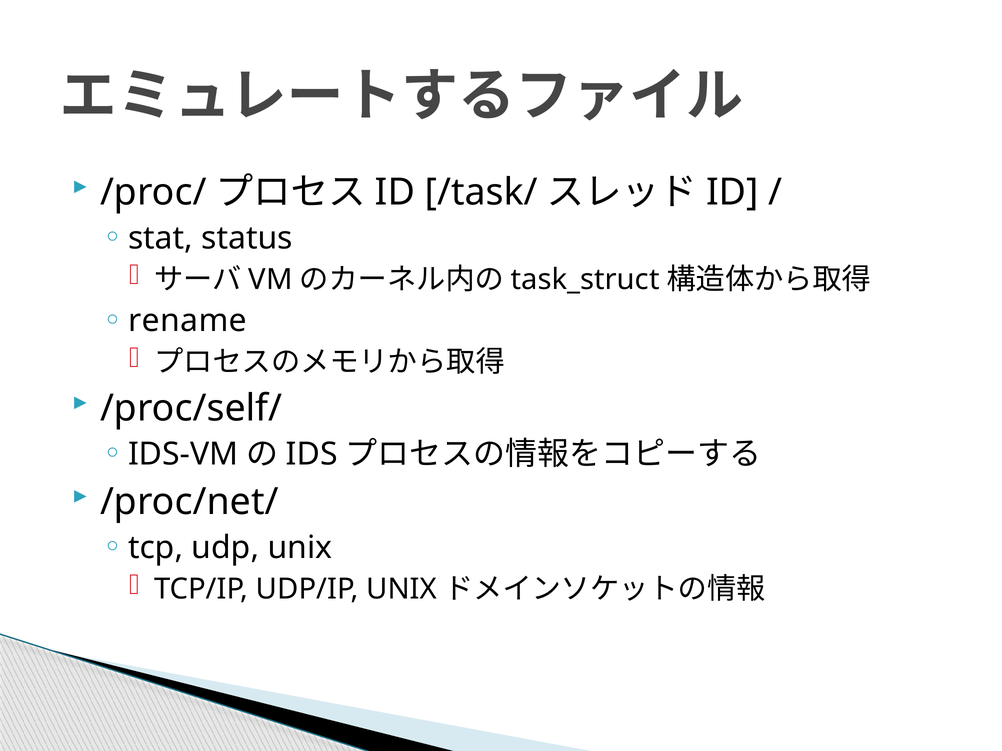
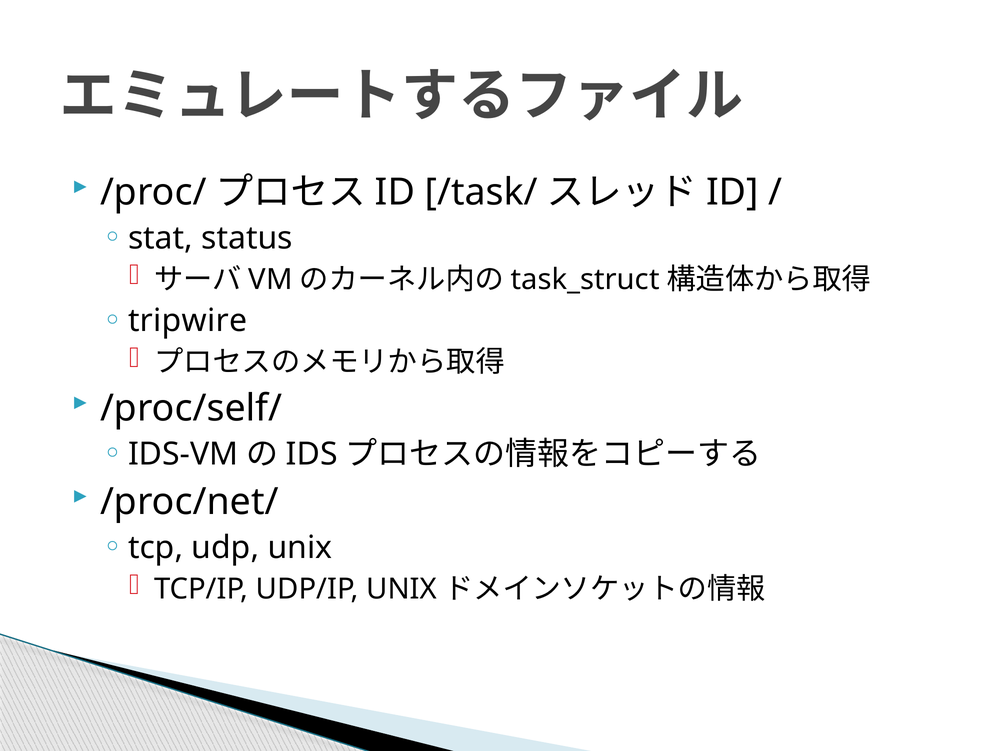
rename: rename -> tripwire (188, 321)
